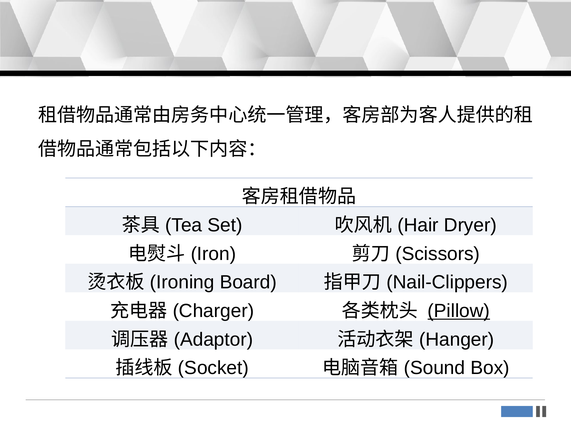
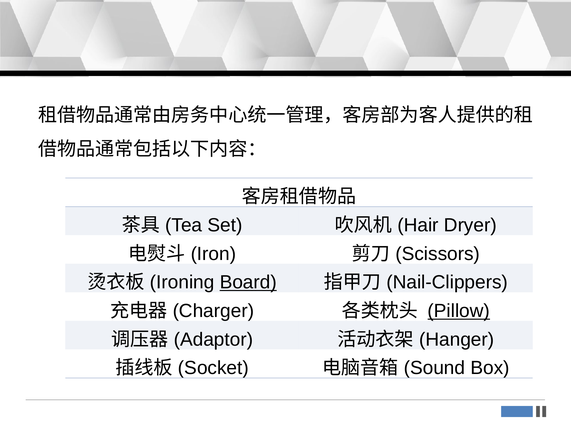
Board underline: none -> present (248, 283)
